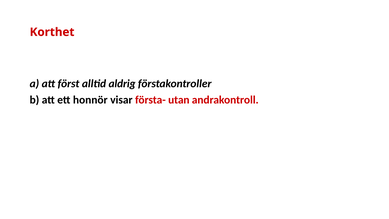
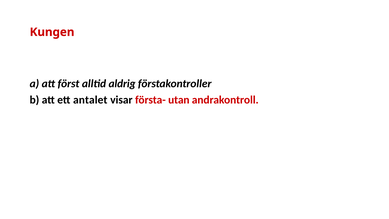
Korthet: Korthet -> Kungen (52, 32)
honnör: honnör -> antalet (90, 100)
